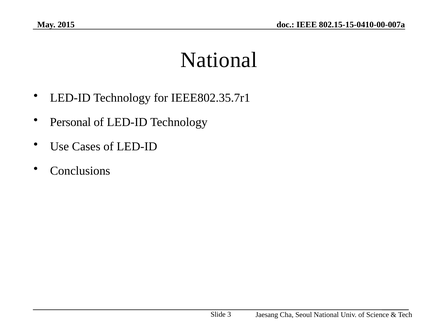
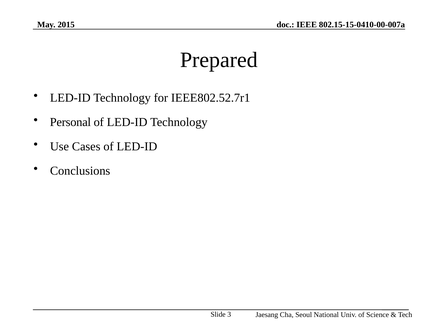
National: National -> Prepared (219, 60)
IEEE802.35.7r1: IEEE802.35.7r1 -> IEEE802.52.7r1 (211, 98)
